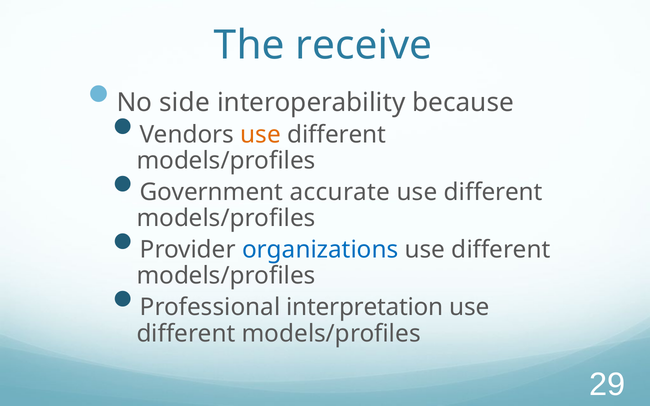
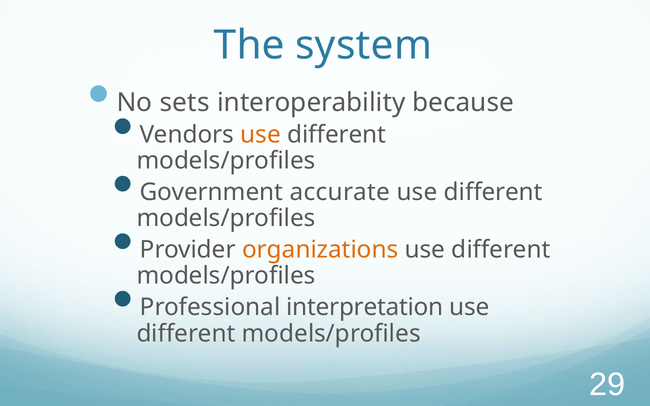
receive: receive -> system (364, 45)
side: side -> sets (185, 103)
organizations colour: blue -> orange (320, 250)
